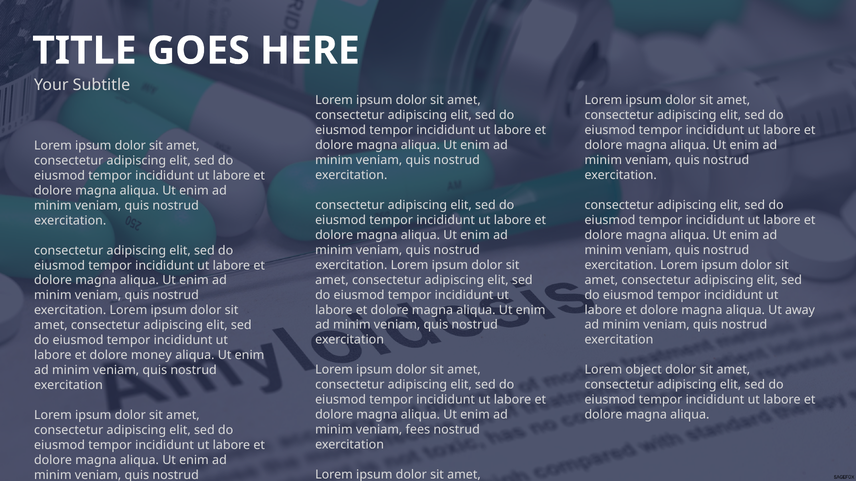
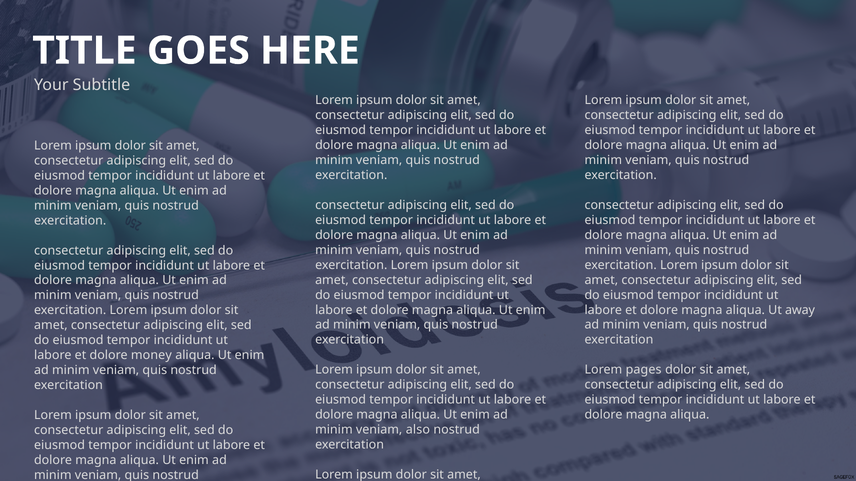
object: object -> pages (644, 370)
fees: fees -> also (418, 430)
